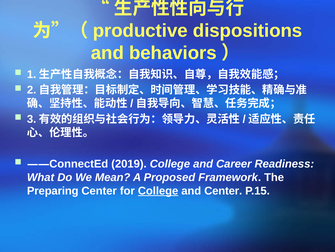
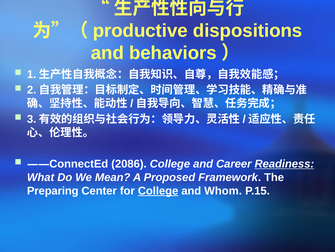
2019: 2019 -> 2086 (129, 163)
Readiness underline: none -> present (284, 163)
and Center: Center -> Whom (223, 190)
